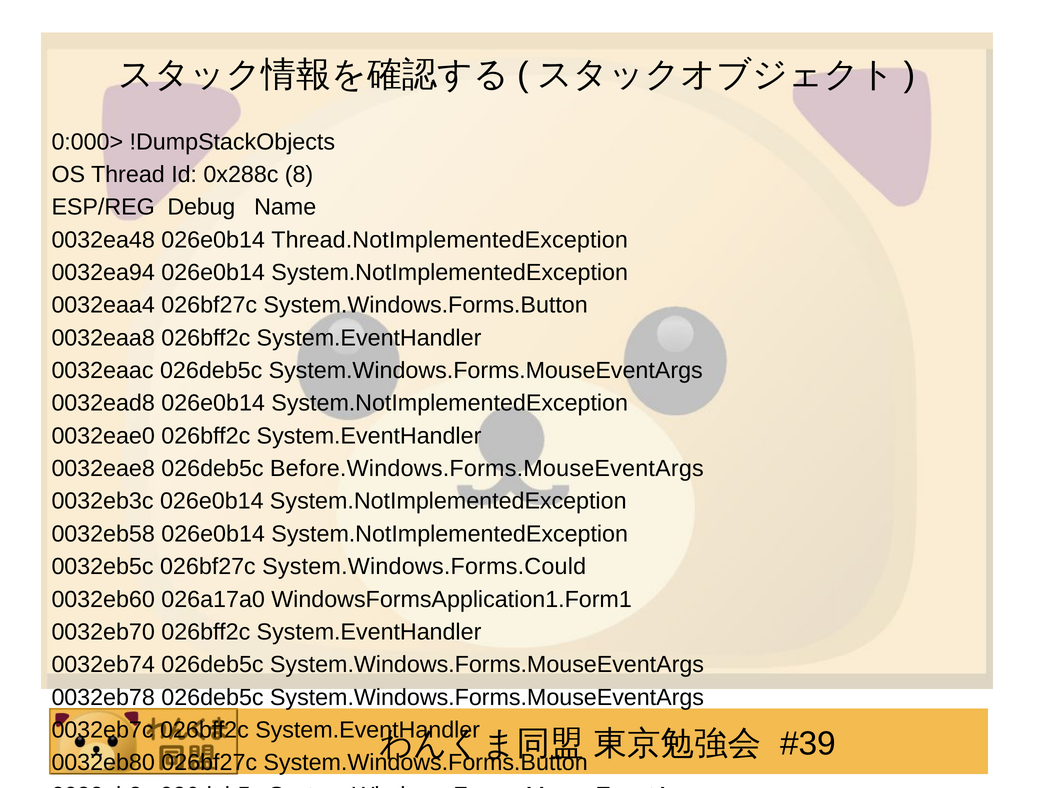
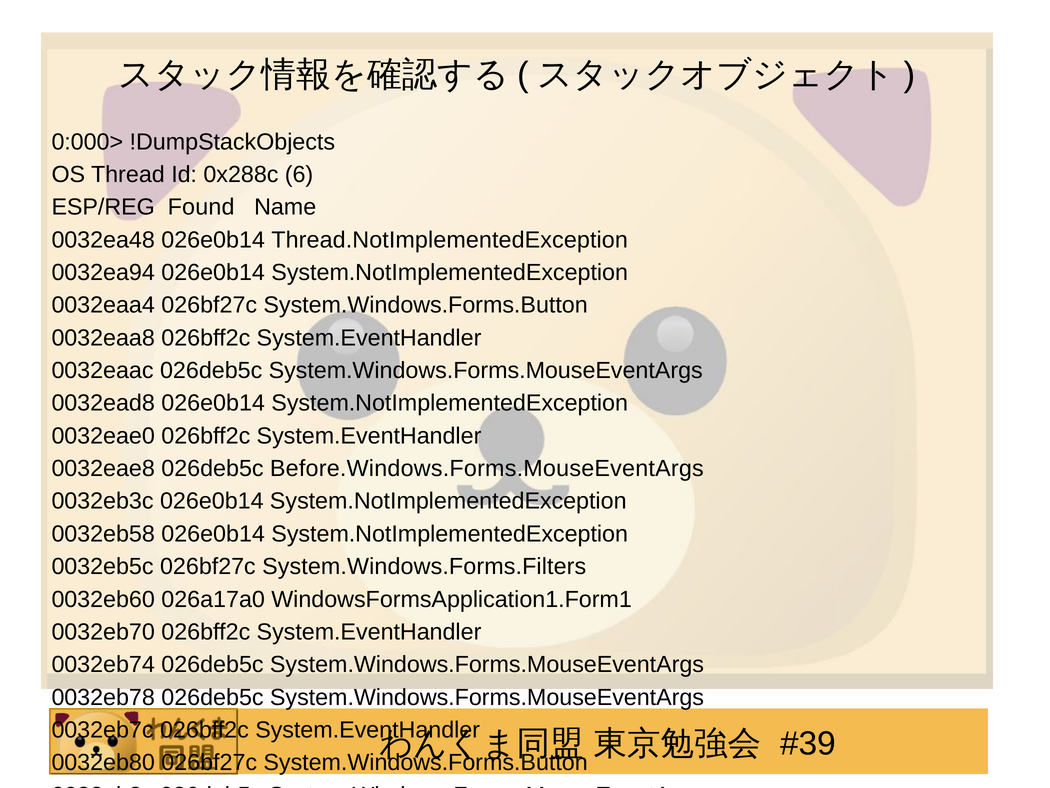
8: 8 -> 6 (299, 174)
Debug: Debug -> Found (201, 207)
System.Windows.Forms.Could: System.Windows.Forms.Could -> System.Windows.Forms.Filters (424, 566)
